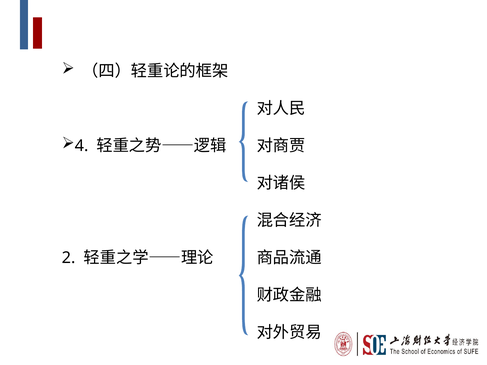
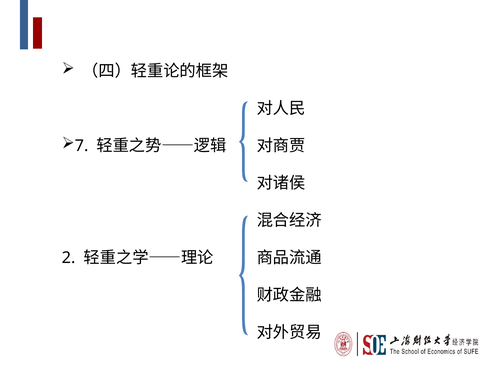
4: 4 -> 7 (82, 146)
